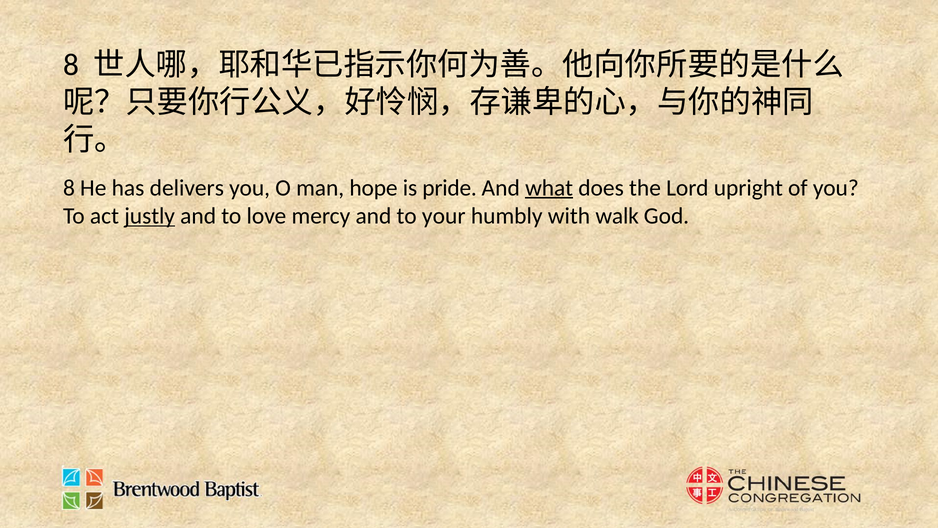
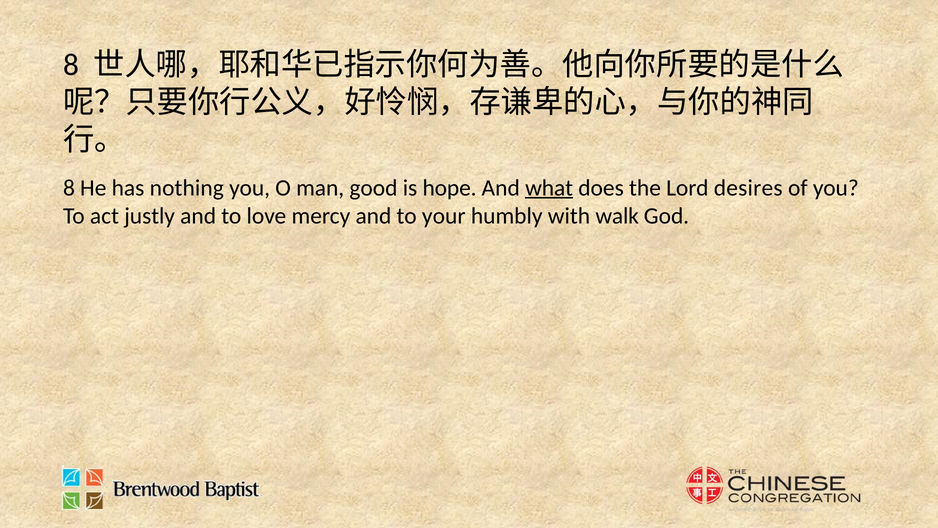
delivers: delivers -> nothing (187, 188)
hope: hope -> good (373, 188)
pride: pride -> hope (450, 188)
upright: upright -> desires (748, 188)
justly underline: present -> none (150, 216)
